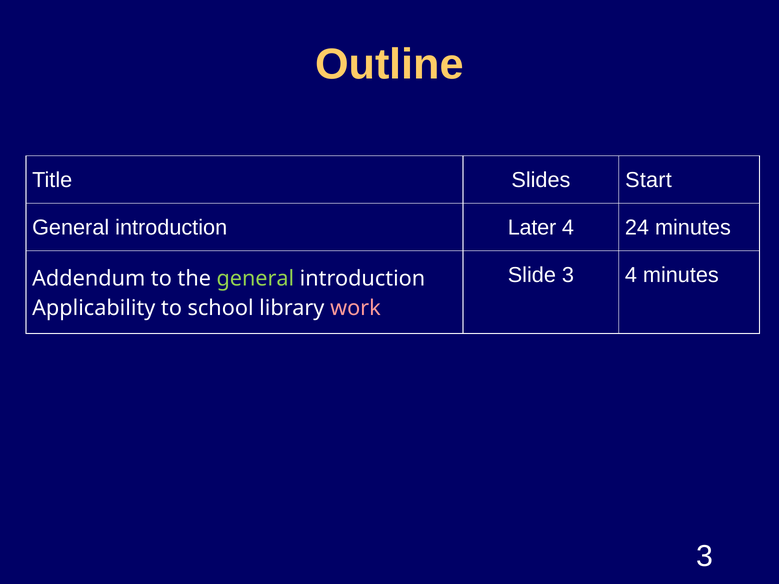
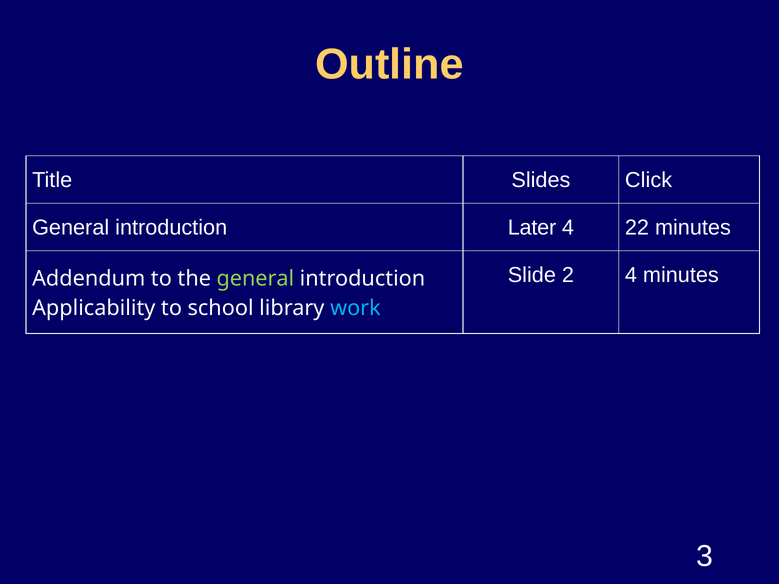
Start: Start -> Click (649, 180)
24: 24 -> 22 (637, 227)
Slide 3: 3 -> 2 (568, 275)
work colour: pink -> light blue (355, 308)
